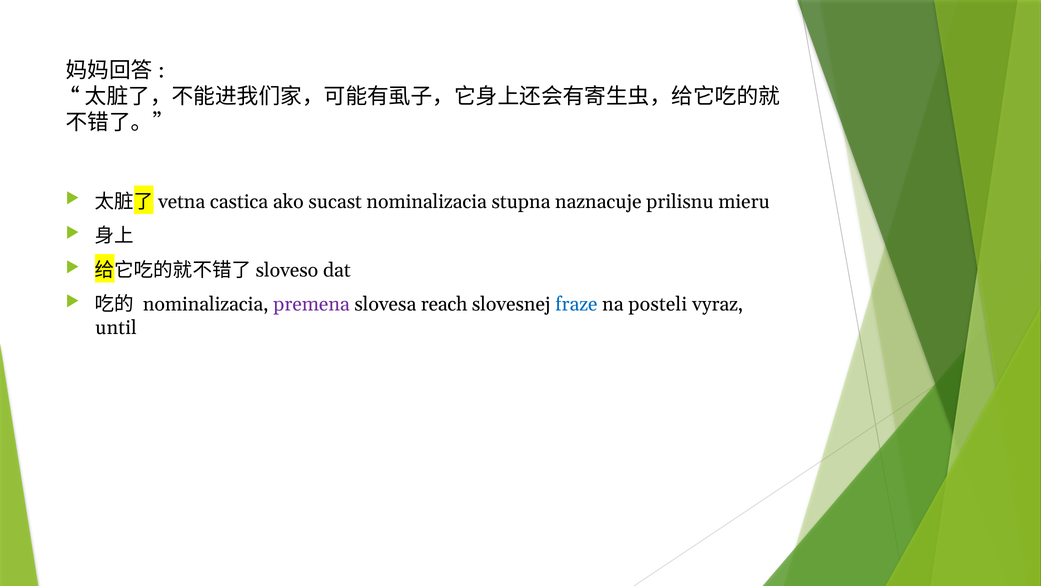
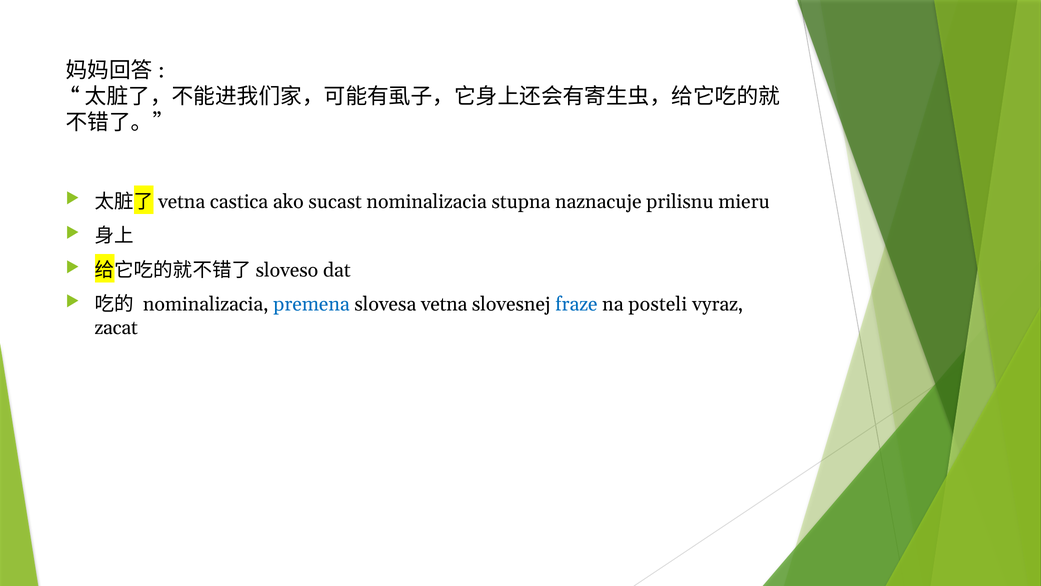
premena colour: purple -> blue (311, 304)
reach: reach -> vetna (444, 304)
until: until -> zacat (116, 328)
